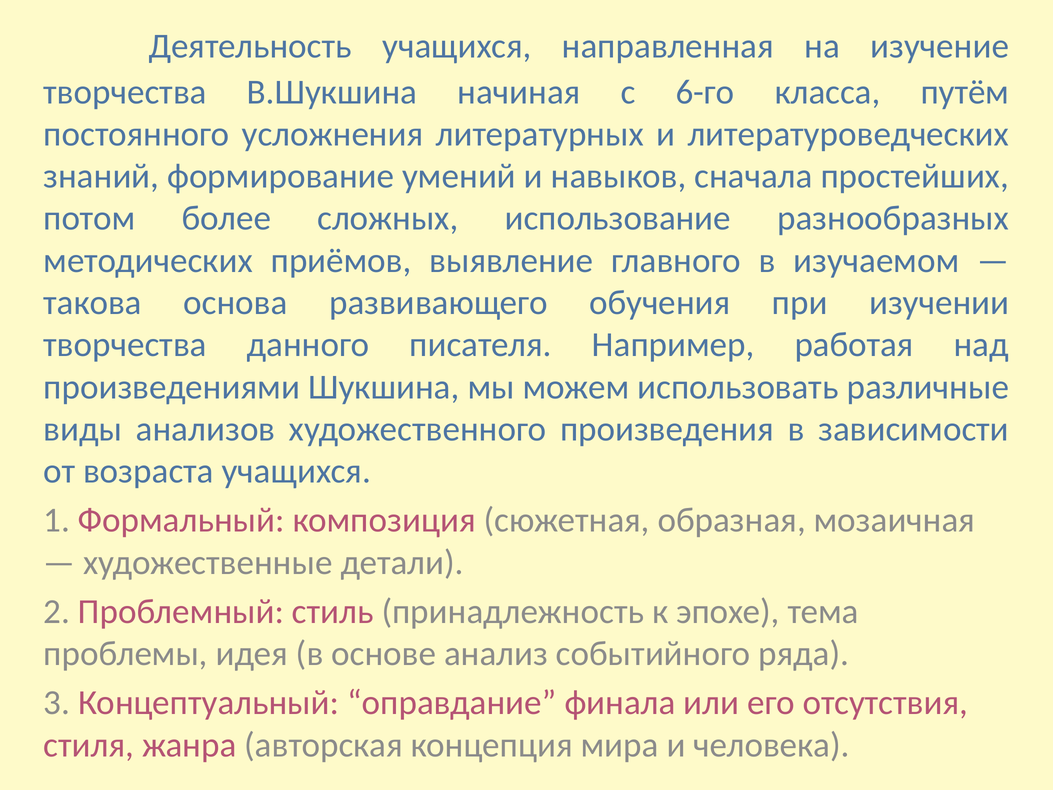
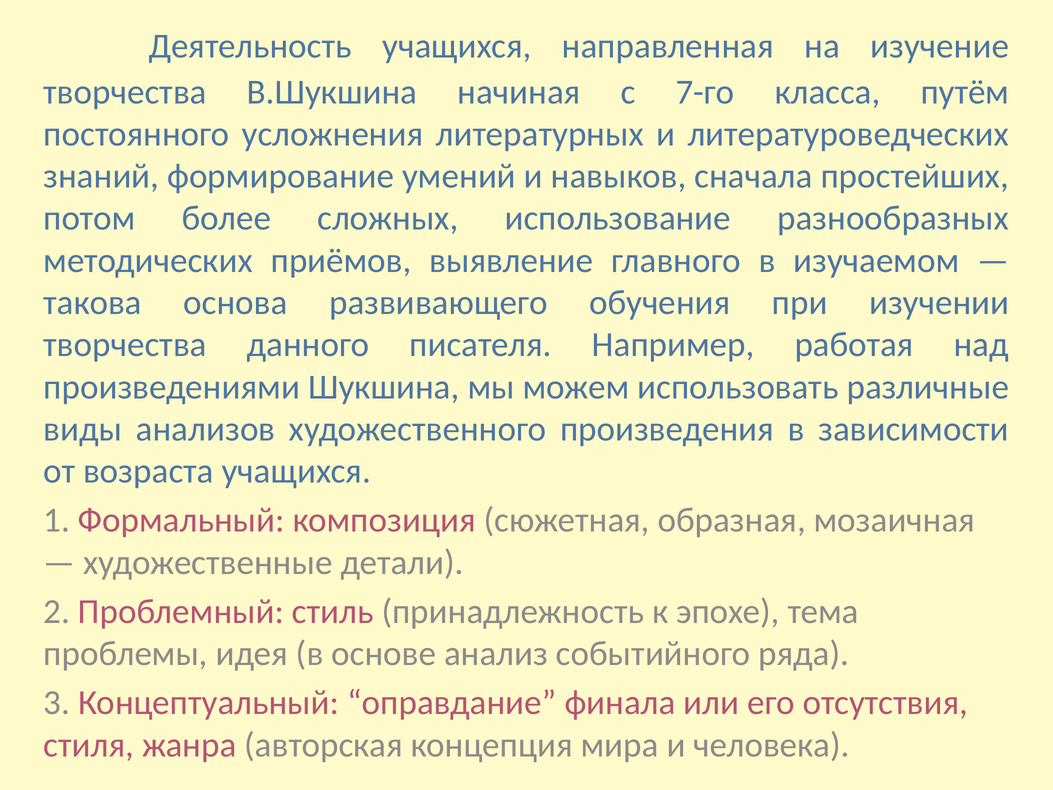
6-го: 6-го -> 7-го (705, 92)
